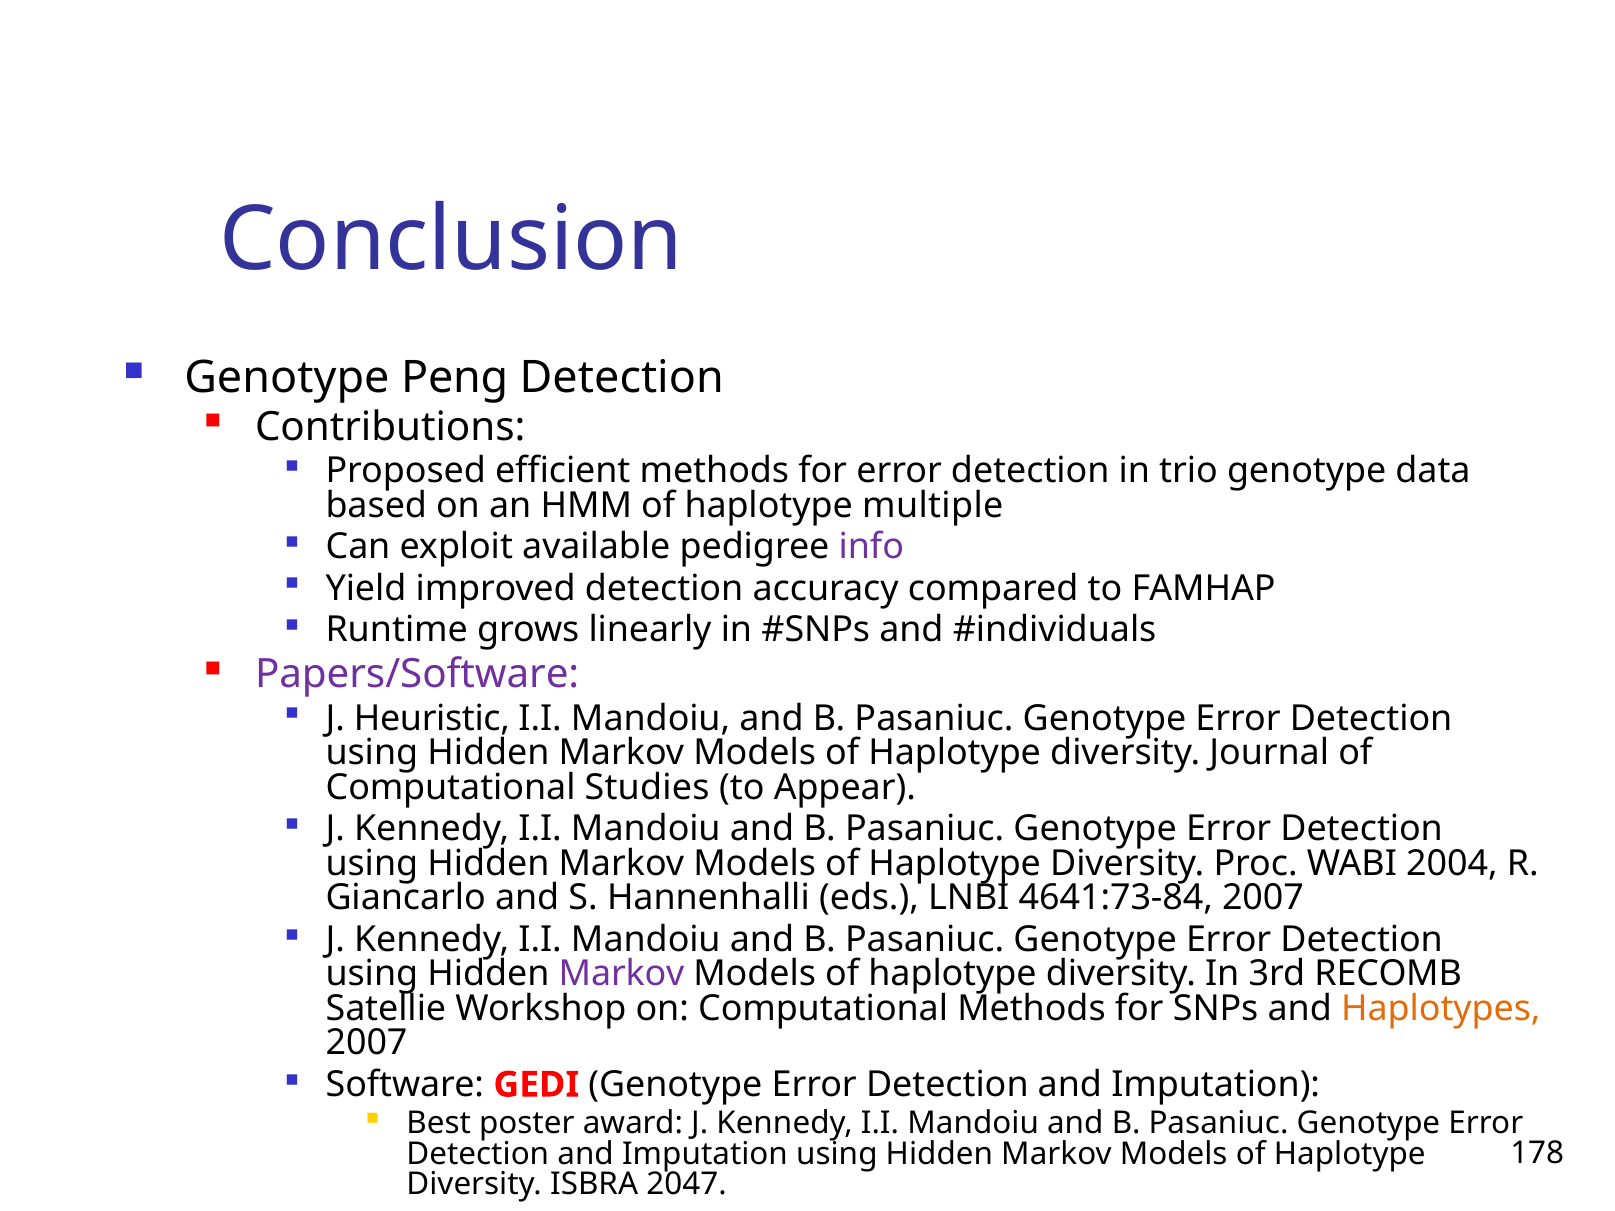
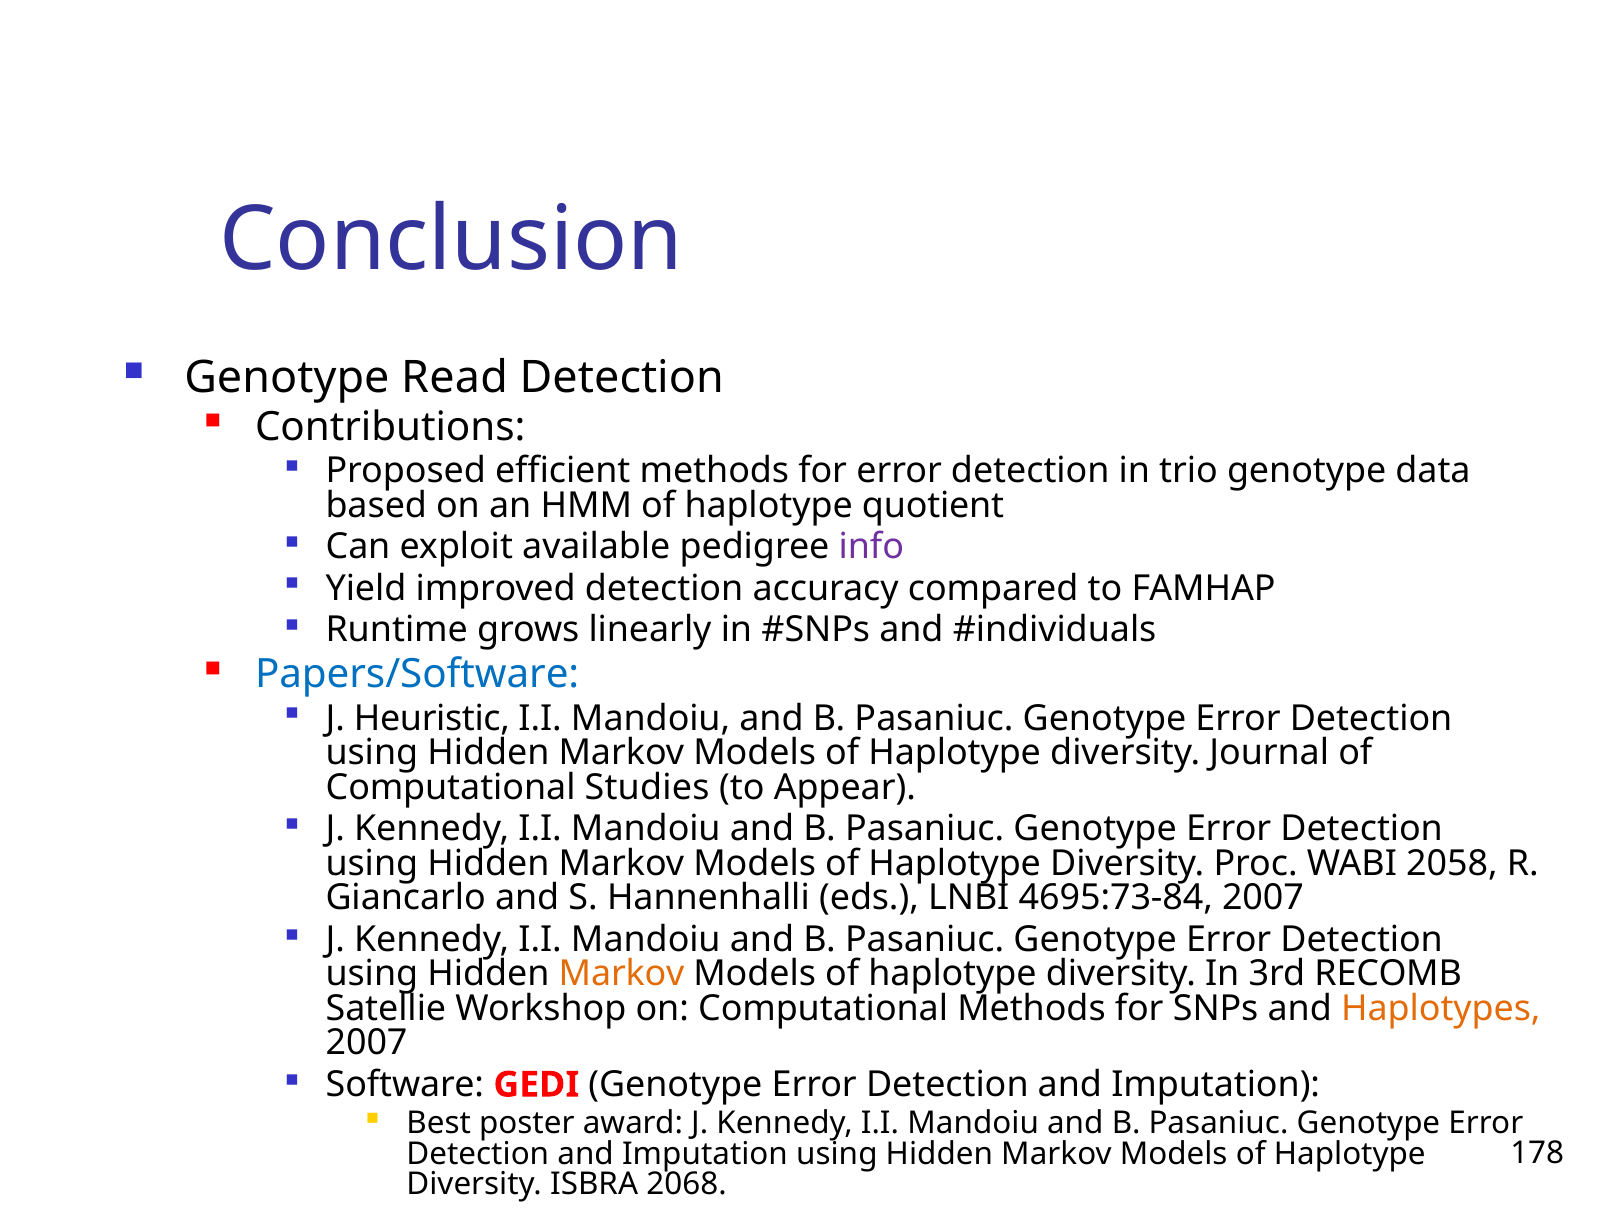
Peng: Peng -> Read (455, 378)
multiple: multiple -> quotient (933, 505)
Papers/Software colour: purple -> blue (417, 675)
2004: 2004 -> 2058 (1452, 864)
4641:73-84: 4641:73-84 -> 4695:73-84 (1116, 898)
Markov colour: purple -> orange (622, 974)
2047: 2047 -> 2068 (687, 1184)
